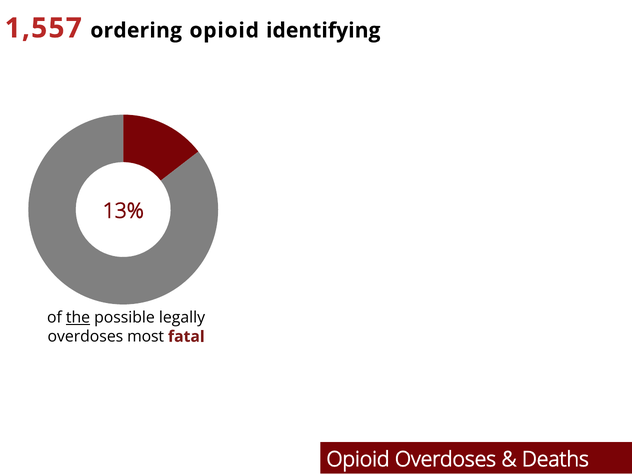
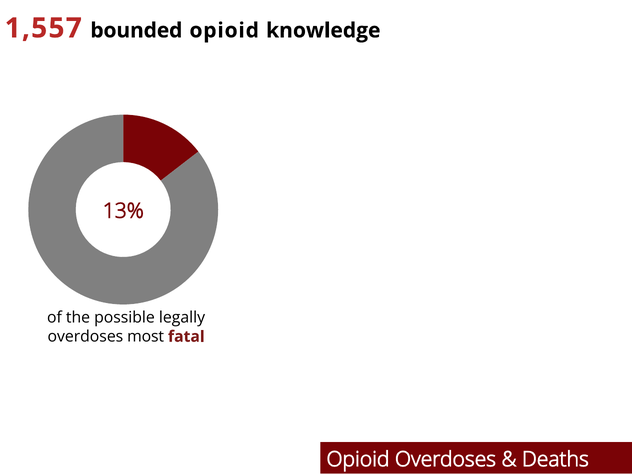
ordering: ordering -> bounded (136, 30)
identifying: identifying -> knowledge (323, 30)
the underline: present -> none (78, 318)
